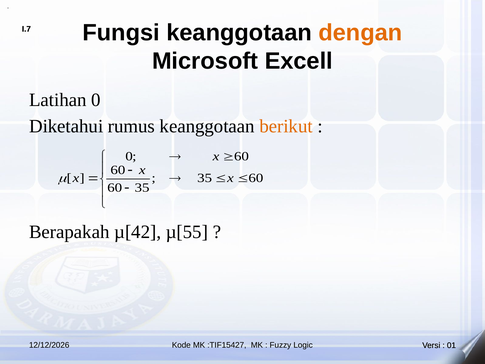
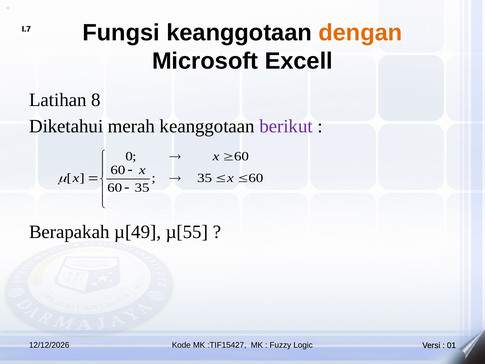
Latihan 0: 0 -> 8 (96, 100)
rumus: rumus -> merah (131, 126)
berikut colour: orange -> purple (286, 126)
µ[42: µ[42 -> µ[49 (138, 232)
